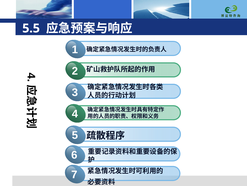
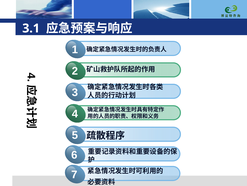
5.5: 5.5 -> 3.1 (31, 28)
